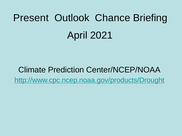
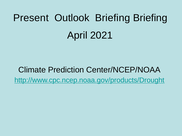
Outlook Chance: Chance -> Briefing (113, 18)
